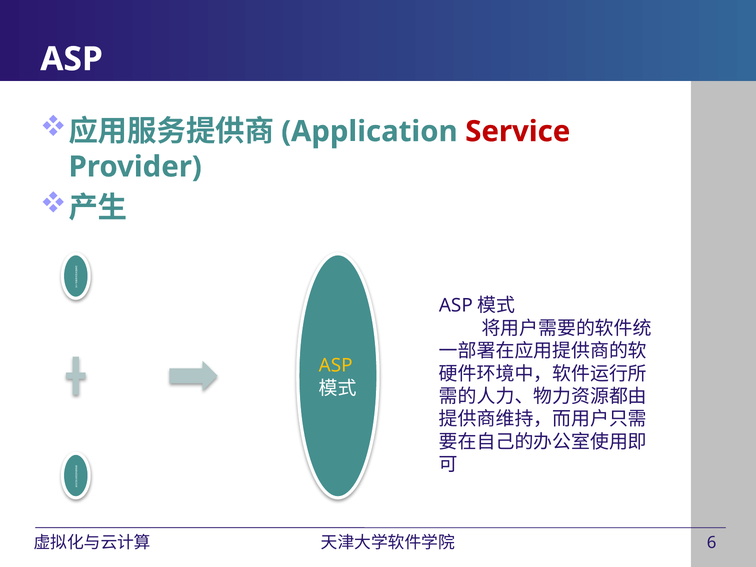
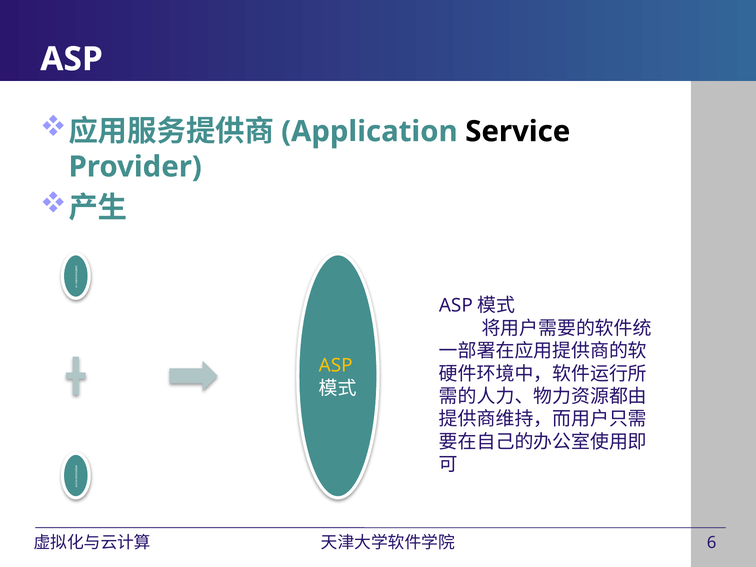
Service colour: red -> black (518, 131)
